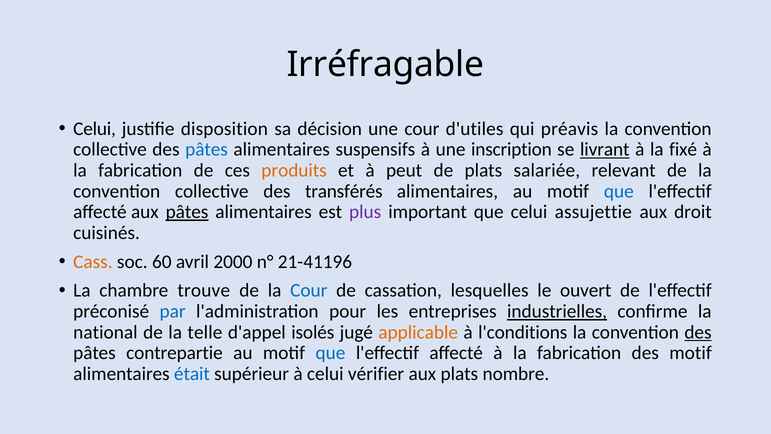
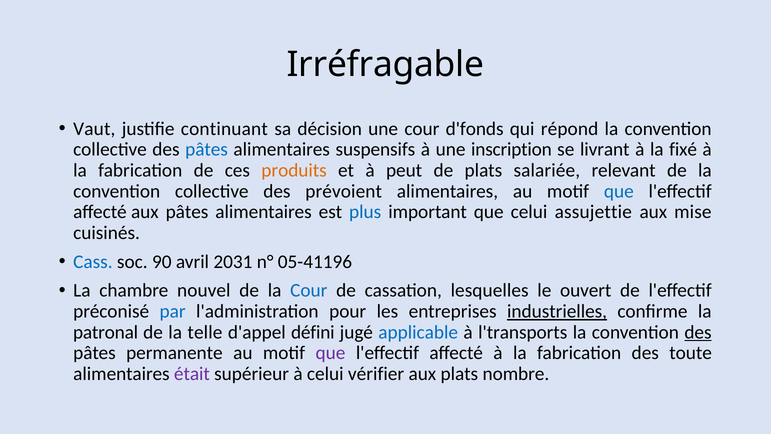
Celui: Celui -> Vaut (94, 129)
disposition: disposition -> continuant (224, 129)
d'utiles: d'utiles -> d'fonds (475, 129)
préavis: préavis -> répond (570, 129)
livrant underline: present -> none (605, 149)
transférés: transférés -> prévoient (344, 191)
pâtes underline: present -> none (187, 212)
plus colour: purple -> blue (365, 212)
droit: droit -> mise (693, 212)
Cass colour: orange -> blue (93, 262)
60: 60 -> 90 (162, 262)
2000: 2000 -> 2031 (233, 262)
21-41196: 21-41196 -> 05-41196 (315, 262)
trouve: trouve -> nouvel (204, 290)
national: national -> patronal (106, 332)
isolés: isolés -> défini (313, 332)
applicable colour: orange -> blue (418, 332)
l'conditions: l'conditions -> l'transports (523, 332)
contrepartie: contrepartie -> permanente (174, 353)
que colour: blue -> purple (331, 353)
des motif: motif -> toute (691, 353)
était colour: blue -> purple (192, 374)
